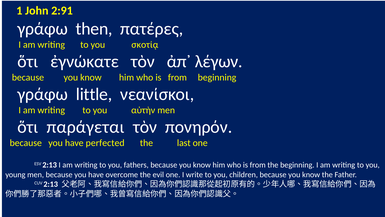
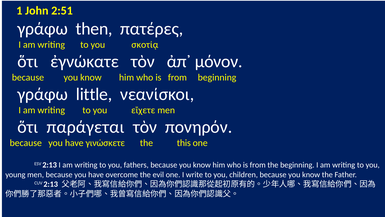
2:91: 2:91 -> 2:51 (62, 11)
λέγων: λέγων -> μόνον (219, 62)
αὐτὴν: αὐτὴν -> εἴχετε (143, 110)
perfected: perfected -> γινώσκετε (105, 143)
last: last -> this (184, 143)
